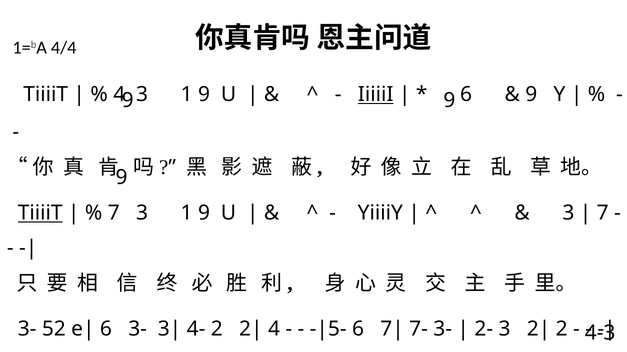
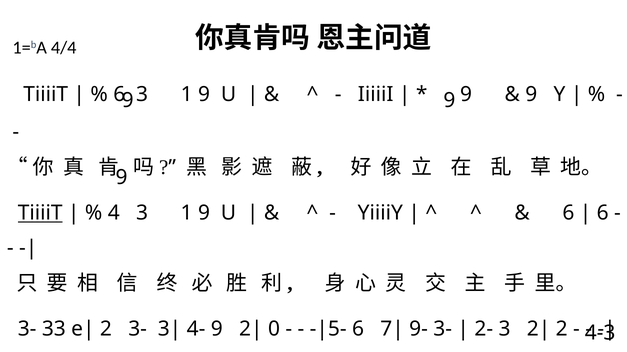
4: 4 -> 6 (119, 95)
IiiiiI underline: present -> none (376, 95)
6: 6 -> 9 (466, 95)
7: 7 -> 4 (114, 213)
3: 3 -> 6 (568, 213)
7: 7 -> 6 (603, 213)
52: 52 -> 33 (54, 330)
6: 6 -> 2 (106, 330)
4- 2: 2 -> 9 (217, 330)
4: 4 -> 0 (274, 330)
7-: 7- -> 9- (419, 330)
